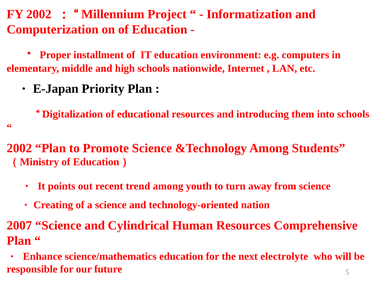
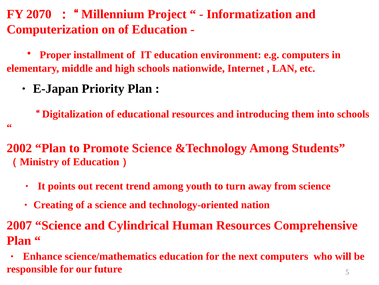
FY 2002: 2002 -> 2070 (39, 14)
next electrolyte: electrolyte -> computers (284, 256)
